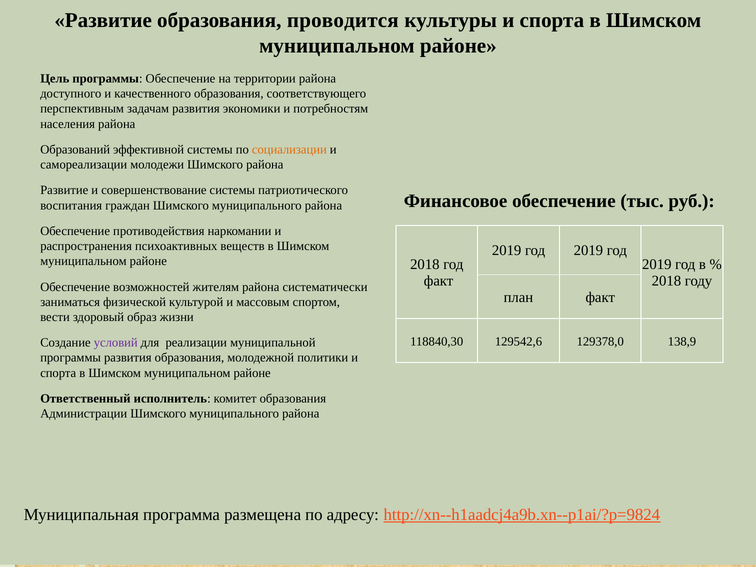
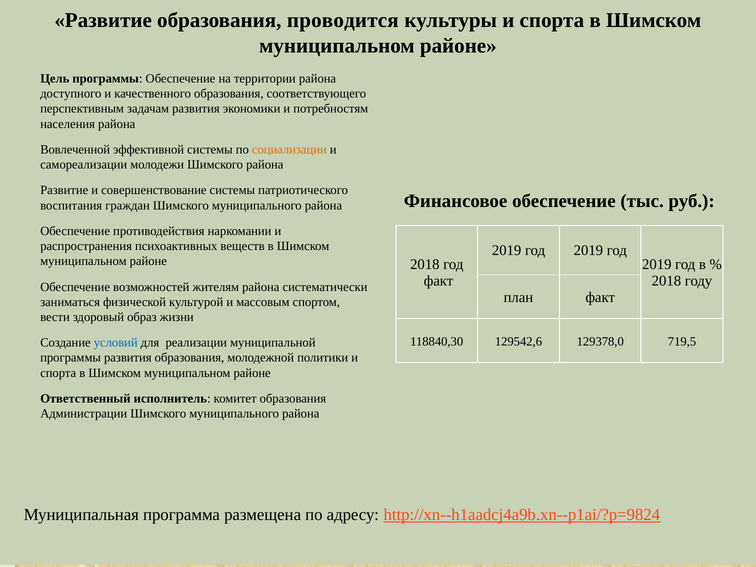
Образований: Образований -> Вовлеченной (75, 149)
138,9: 138,9 -> 719,5 (682, 341)
условий colour: purple -> blue (116, 343)
